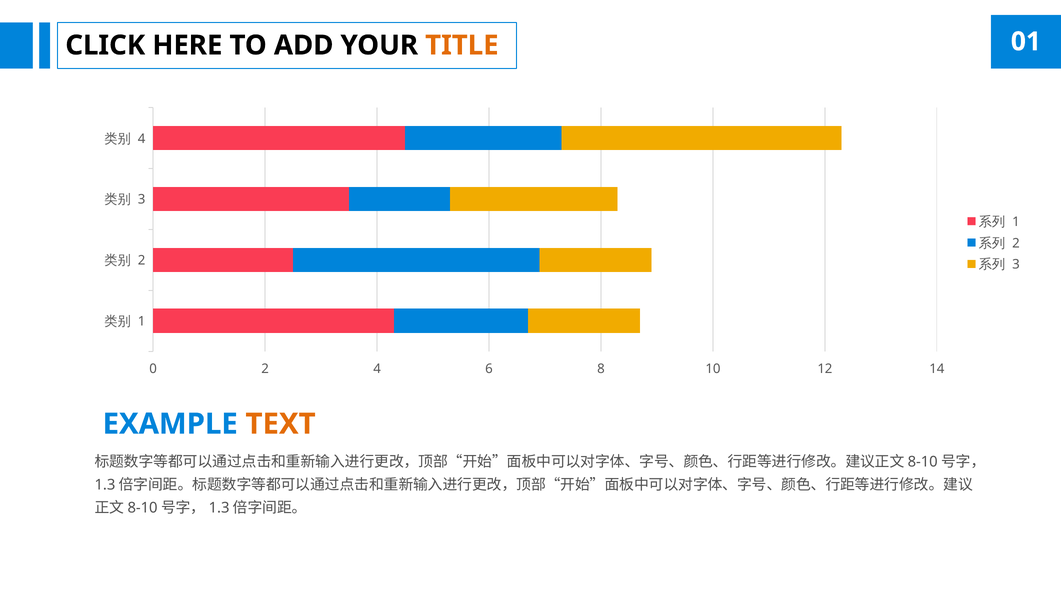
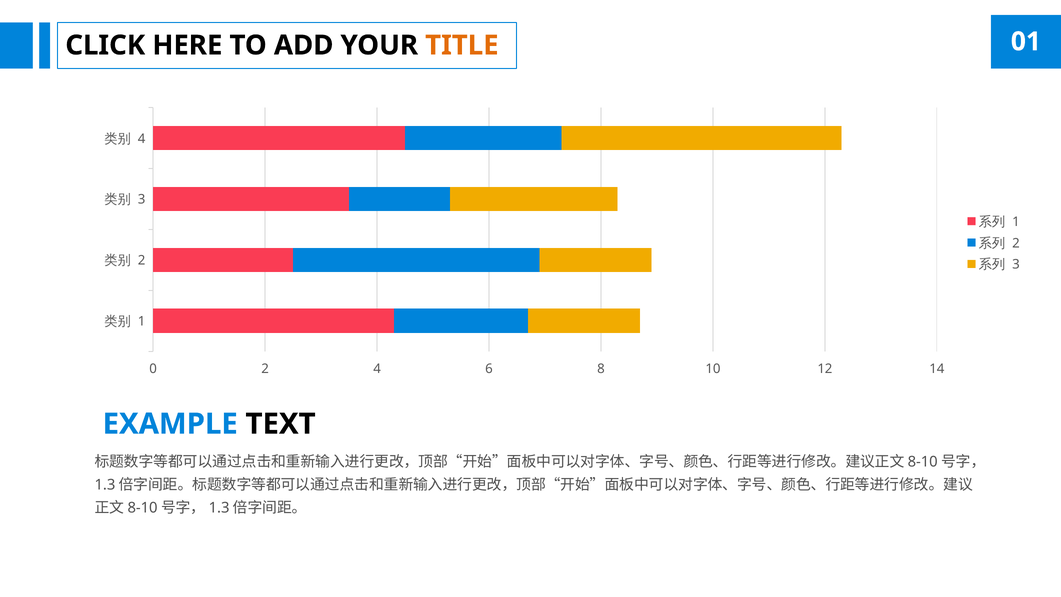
TEXT colour: orange -> black (281, 424)
